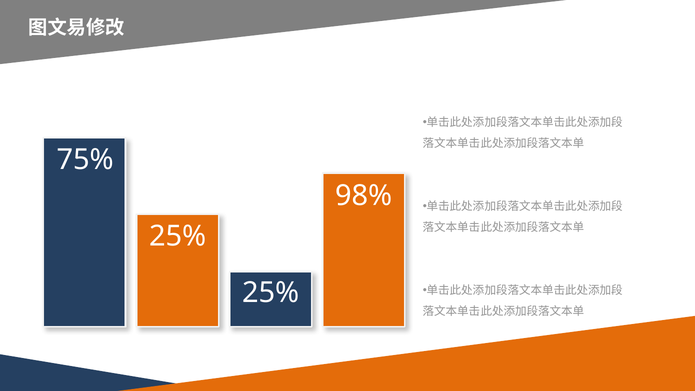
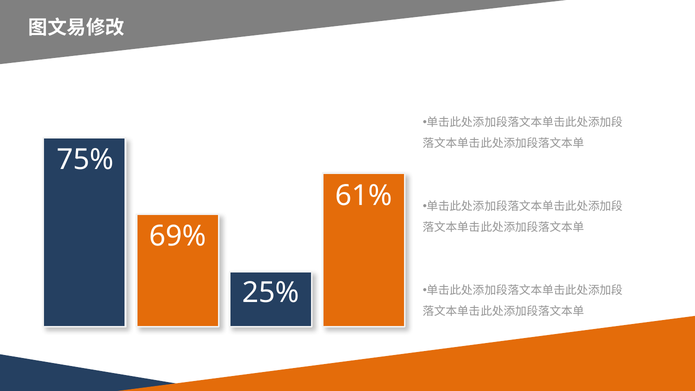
98%: 98% -> 61% (364, 196)
25%: 25% -> 69% (178, 236)
